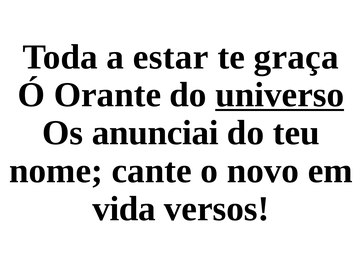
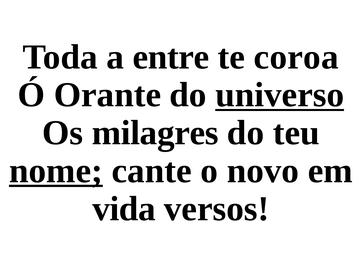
estar: estar -> entre (171, 57)
graça: graça -> coroa (296, 57)
anunciai: anunciai -> milagres (155, 133)
nome underline: none -> present (56, 171)
